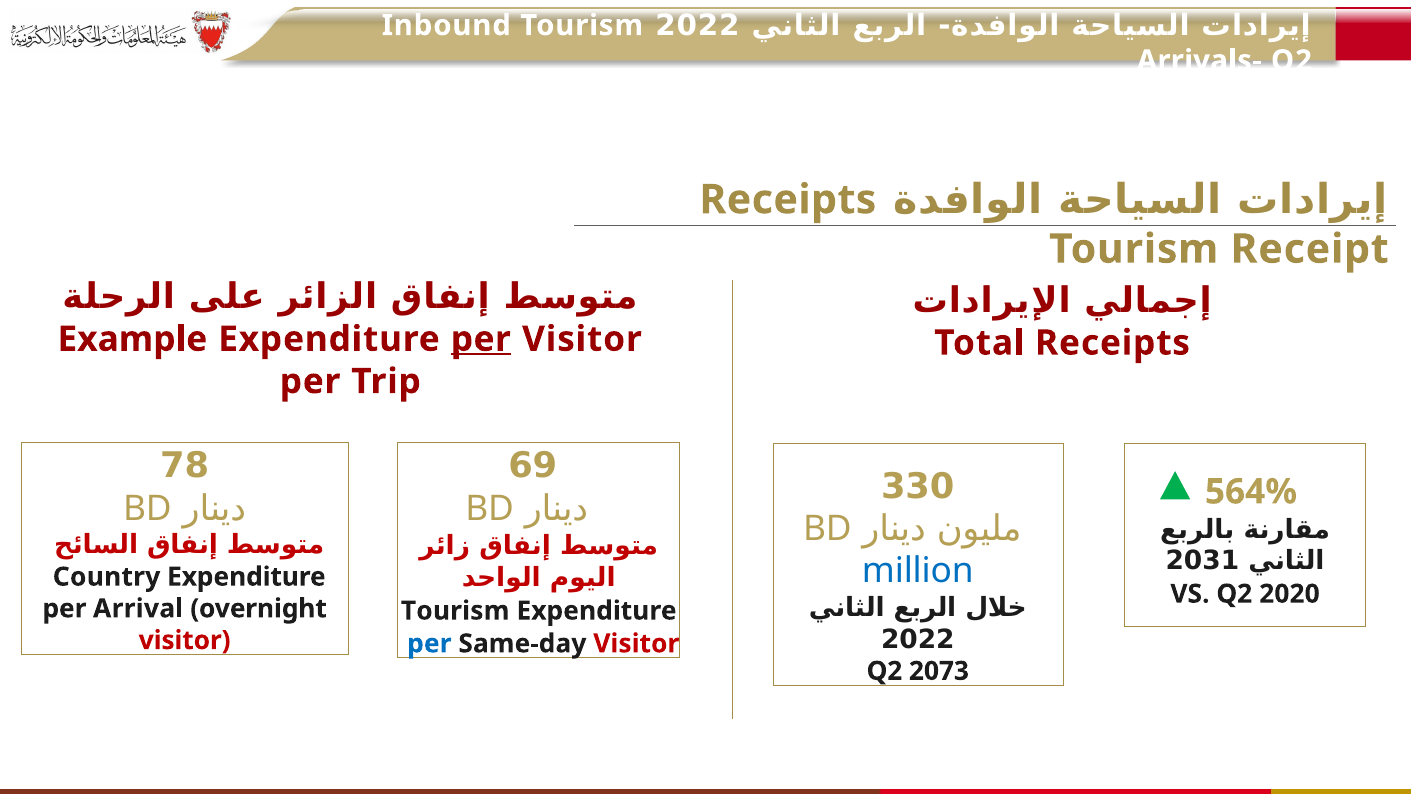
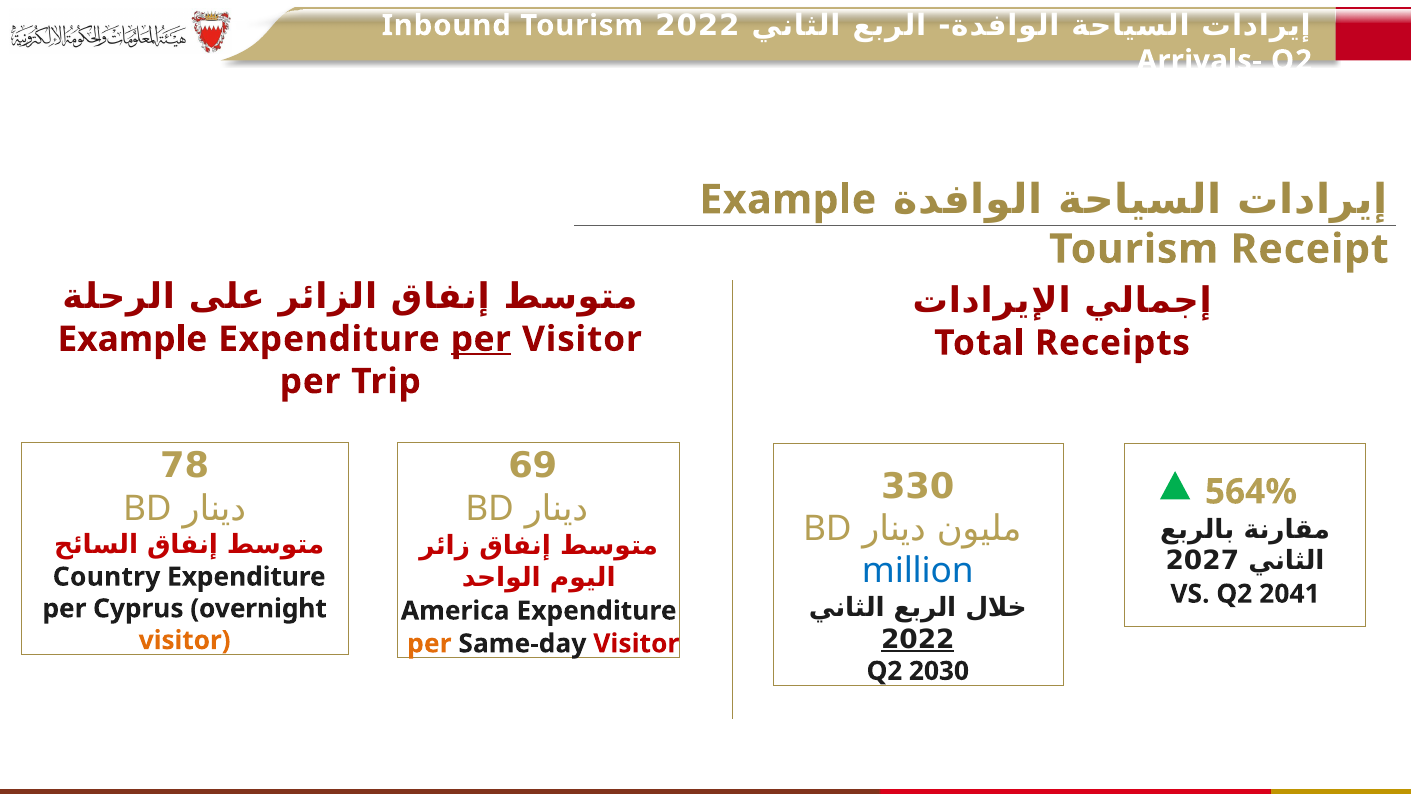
Receipts: Receipts -> Example (788, 200)
2031: 2031 -> 2027 (1202, 561)
2020: 2020 -> 2041 (1289, 594)
Arrival: Arrival -> Cyprus (138, 608)
Tourism: Tourism -> America (455, 611)
2022 underline: none -> present (918, 639)
visitor colour: red -> orange (185, 640)
per colour: blue -> orange (429, 643)
2073: 2073 -> 2030 (939, 671)
